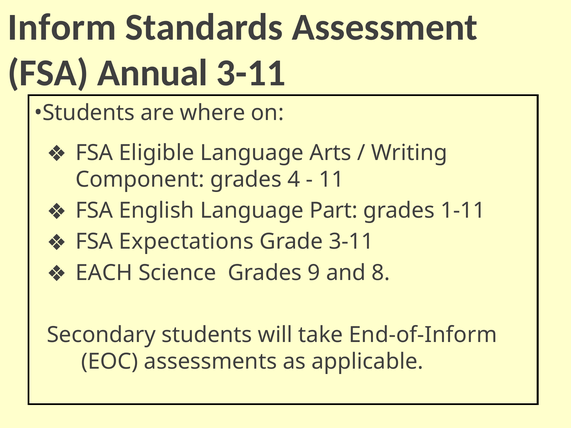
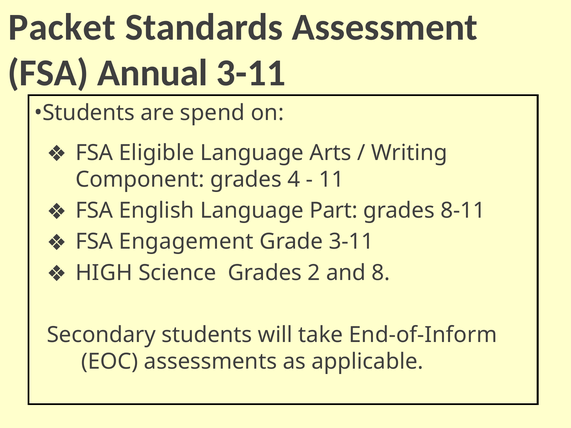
Inform: Inform -> Packet (62, 27)
where: where -> spend (212, 113)
1-11: 1-11 -> 8-11 (463, 211)
Expectations: Expectations -> Engagement (186, 242)
EACH: EACH -> HIGH (104, 273)
9: 9 -> 2 (314, 273)
